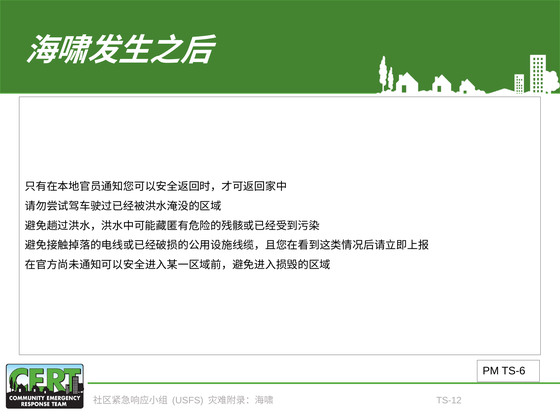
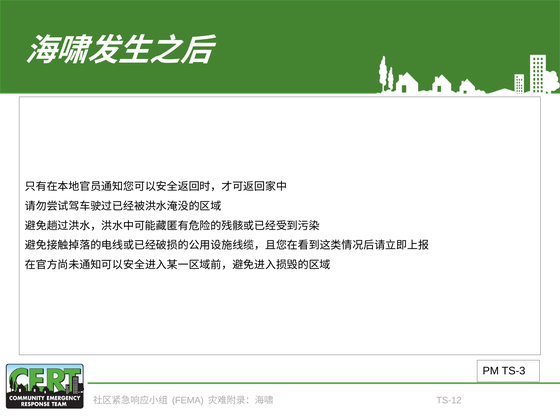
TS-6: TS-6 -> TS-3 (514, 371)
USFS: USFS -> FEMA (188, 400)
